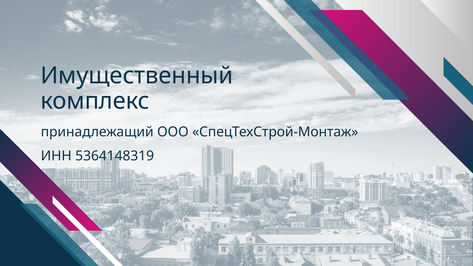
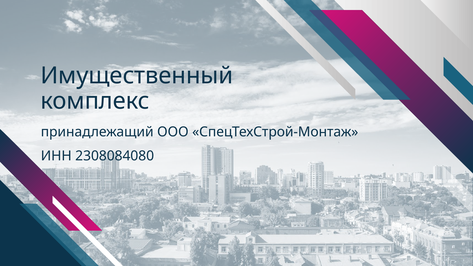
5364148319: 5364148319 -> 2308084080 (115, 156)
